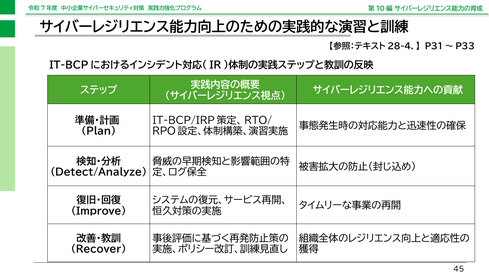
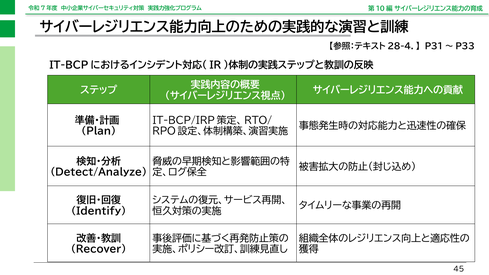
Improve: Improve -> Identify (99, 211)
